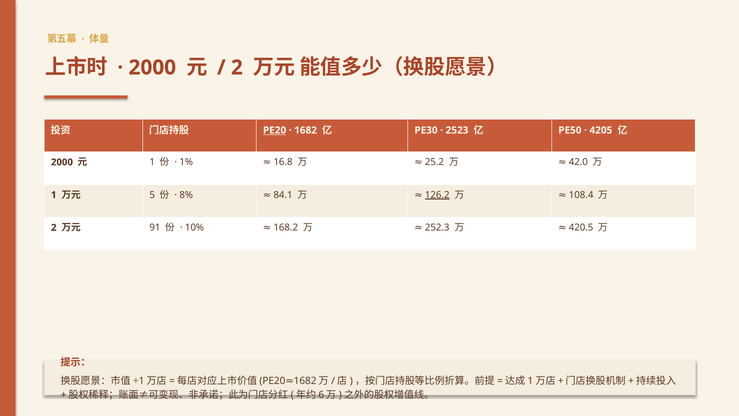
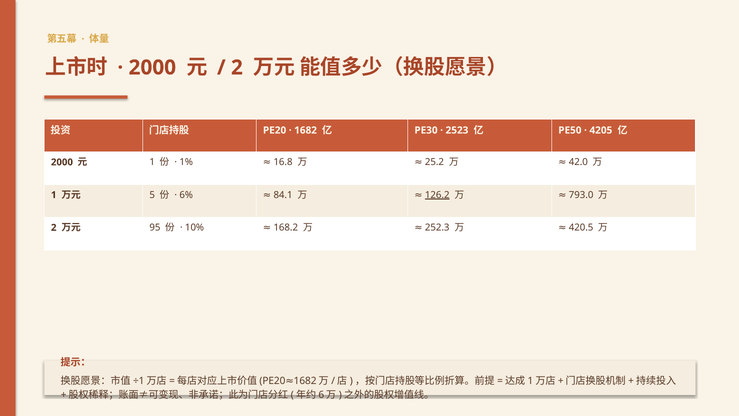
PE20 underline: present -> none (275, 130)
8%: 8% -> 6% (186, 195)
108.4: 108.4 -> 793.0 (581, 195)
91: 91 -> 95 (155, 227)
